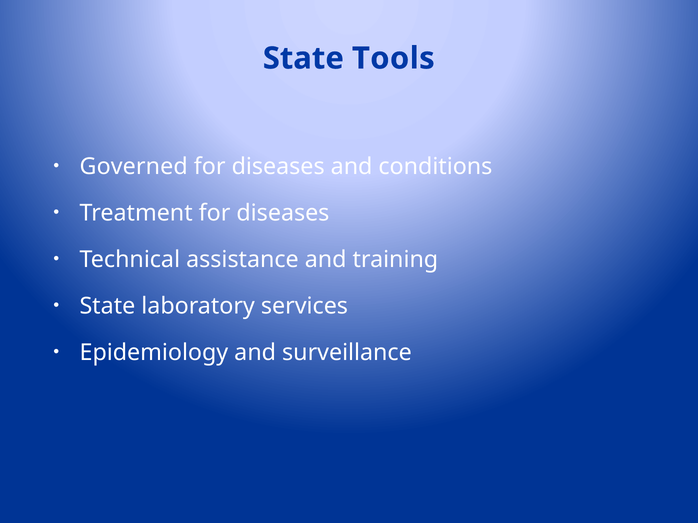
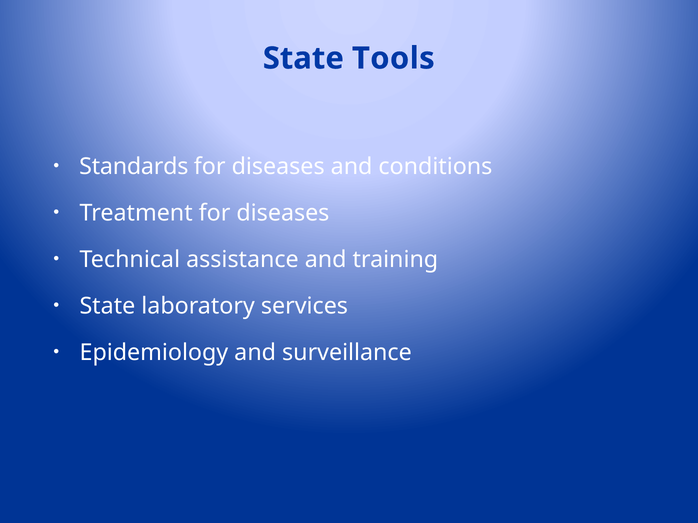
Governed: Governed -> Standards (134, 167)
